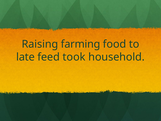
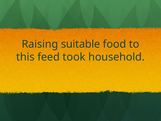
farming: farming -> suitable (81, 44)
late: late -> this (25, 57)
